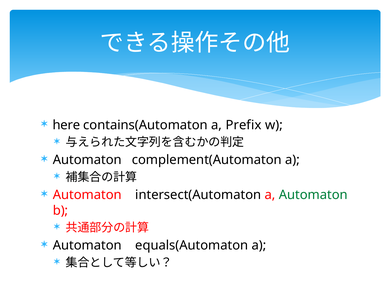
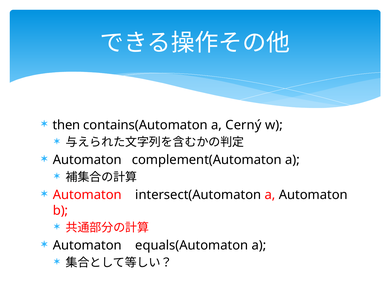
here: here -> then (66, 125)
Prefix: Prefix -> Cerný (243, 125)
Automaton colour: green -> black (313, 195)
